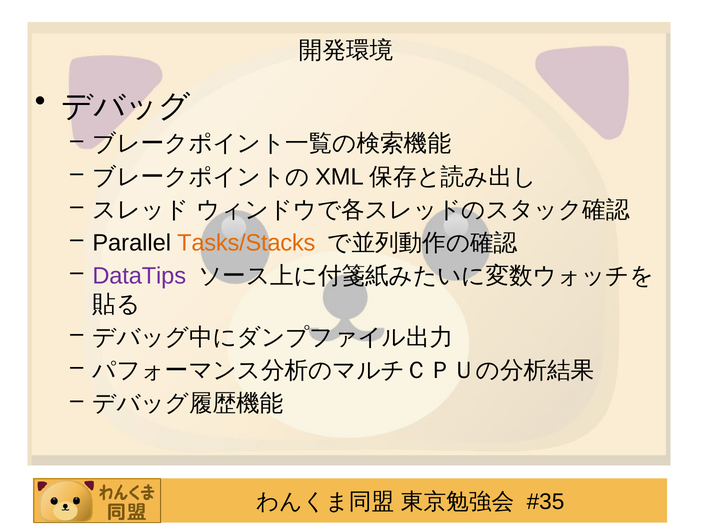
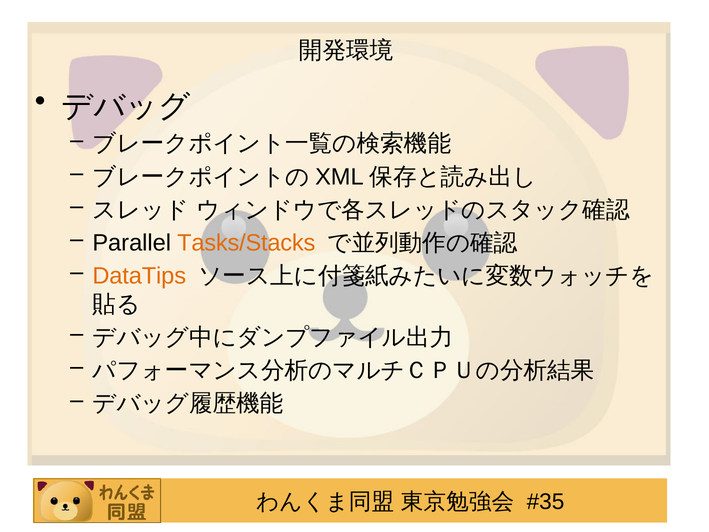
DataTips colour: purple -> orange (139, 276)
